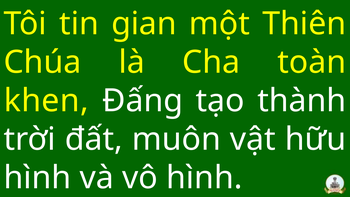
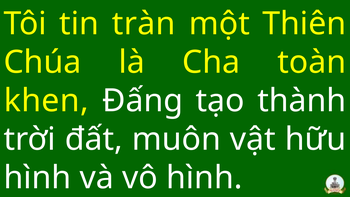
gian: gian -> tràn (144, 24)
